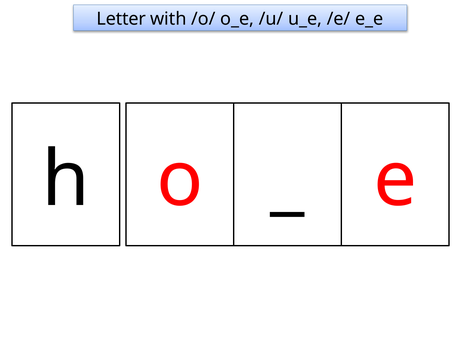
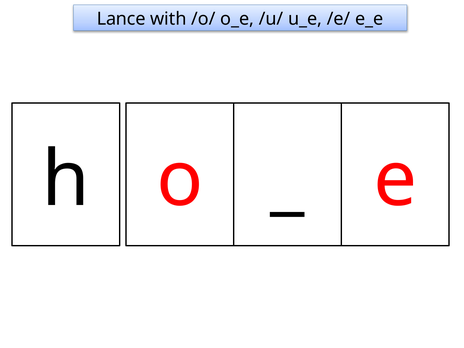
Letter: Letter -> Lance (121, 19)
